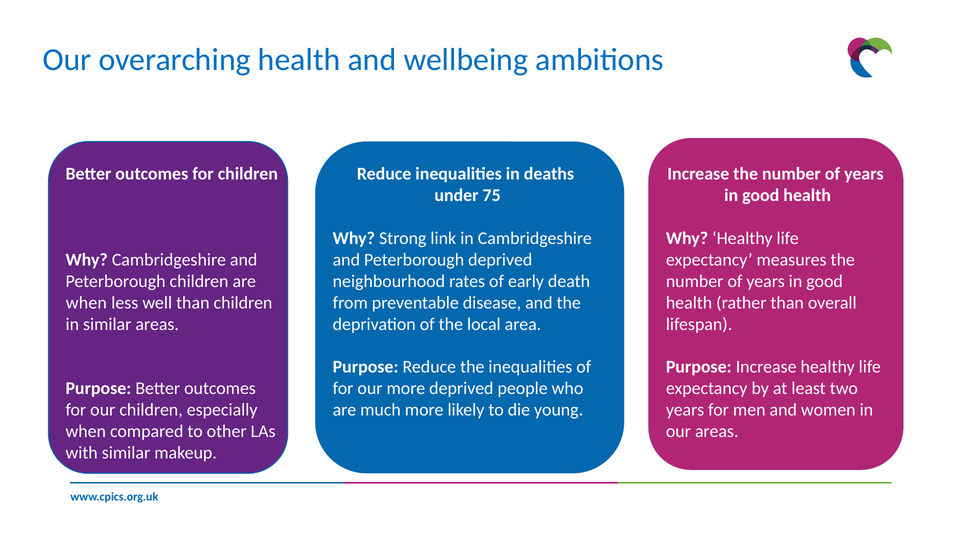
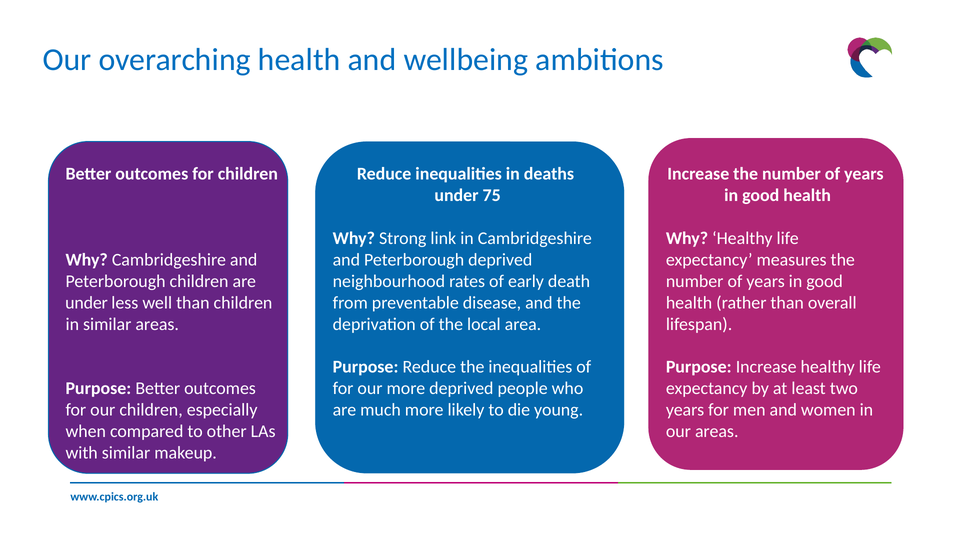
when: when -> under (87, 303)
